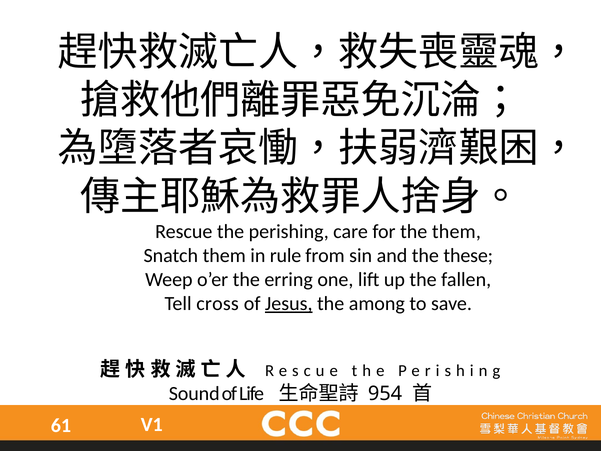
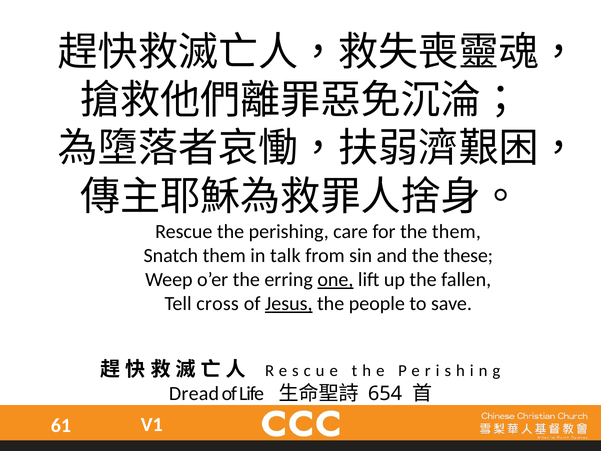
rule: rule -> talk (285, 255)
one underline: none -> present (335, 280)
among: among -> people (377, 304)
Sound: Sound -> Dread (194, 394)
954: 954 -> 654 (385, 394)
